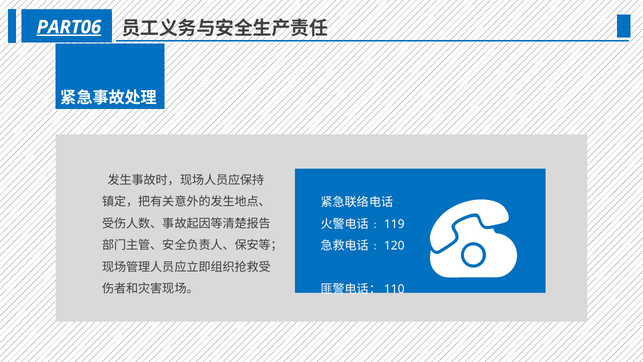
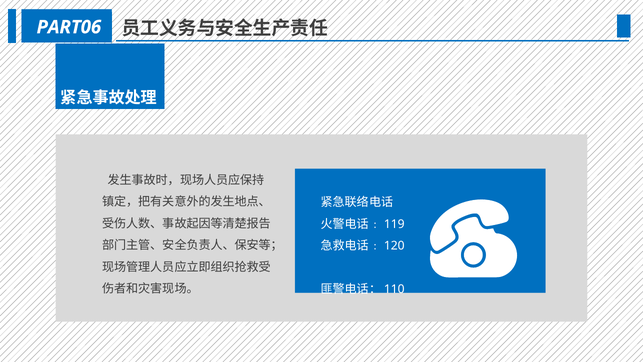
PART06 underline: present -> none (69, 27)
